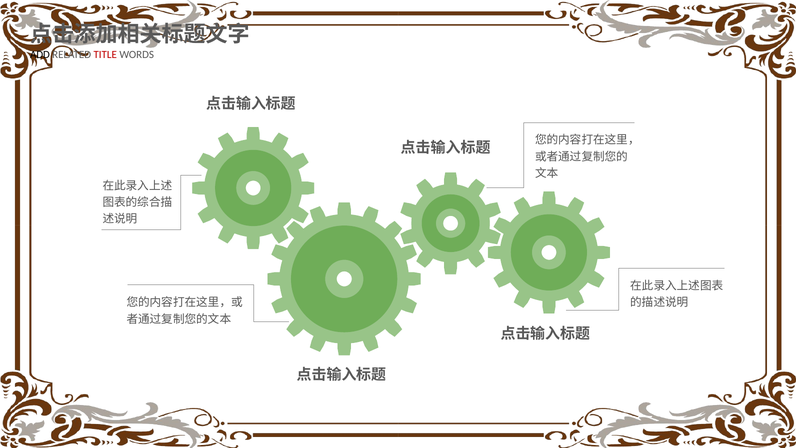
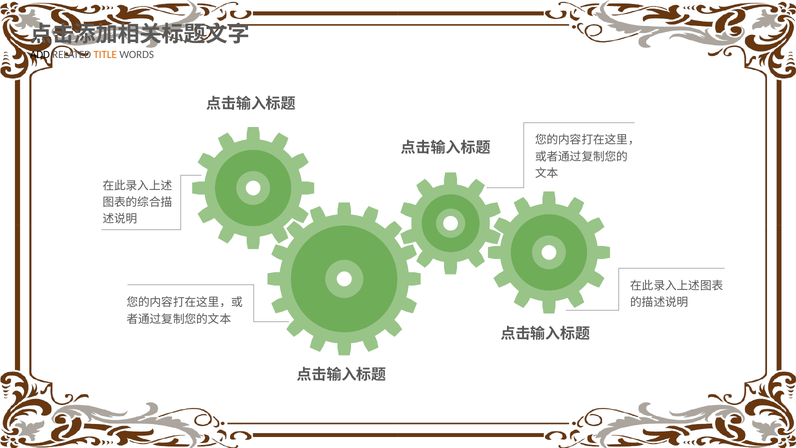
TITLE colour: red -> orange (105, 54)
